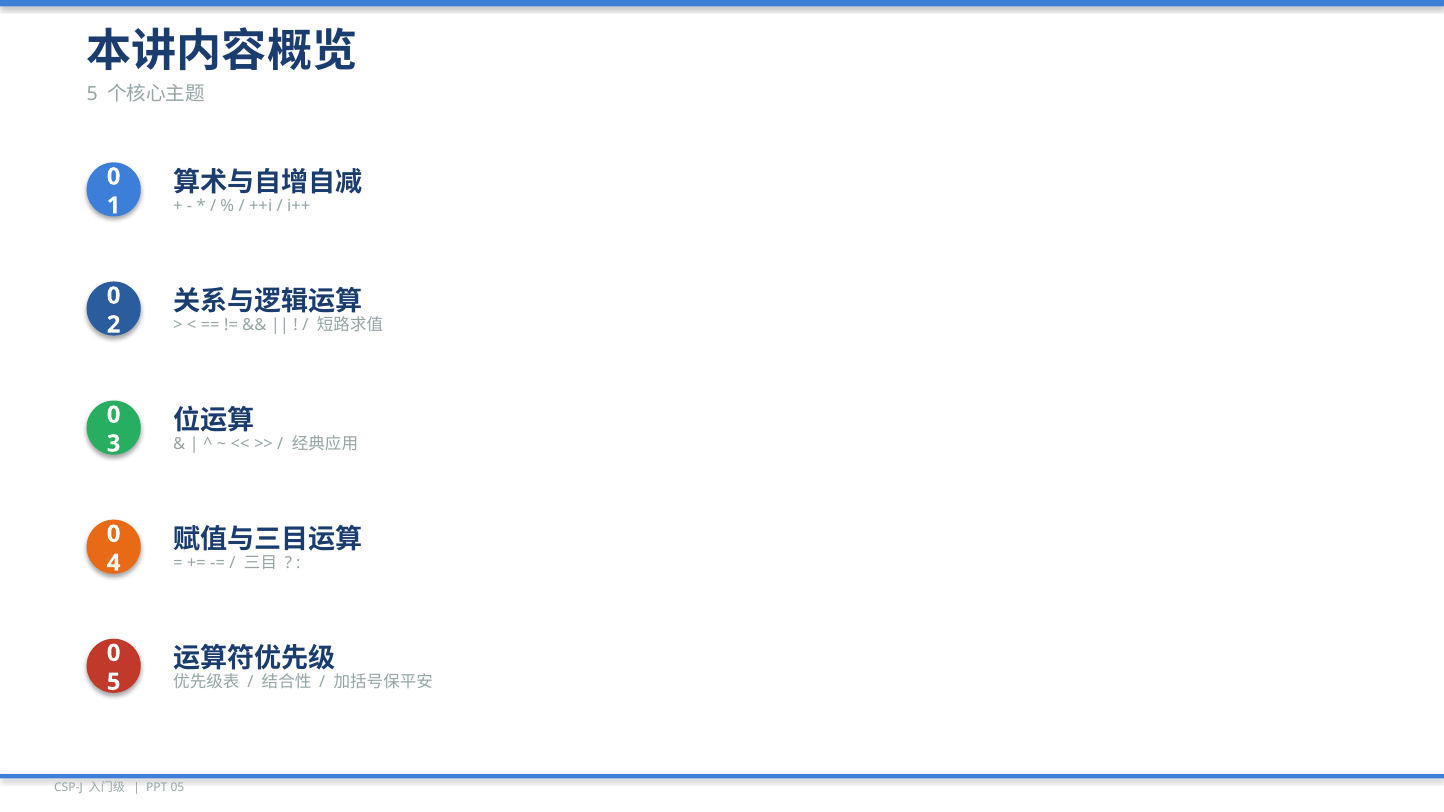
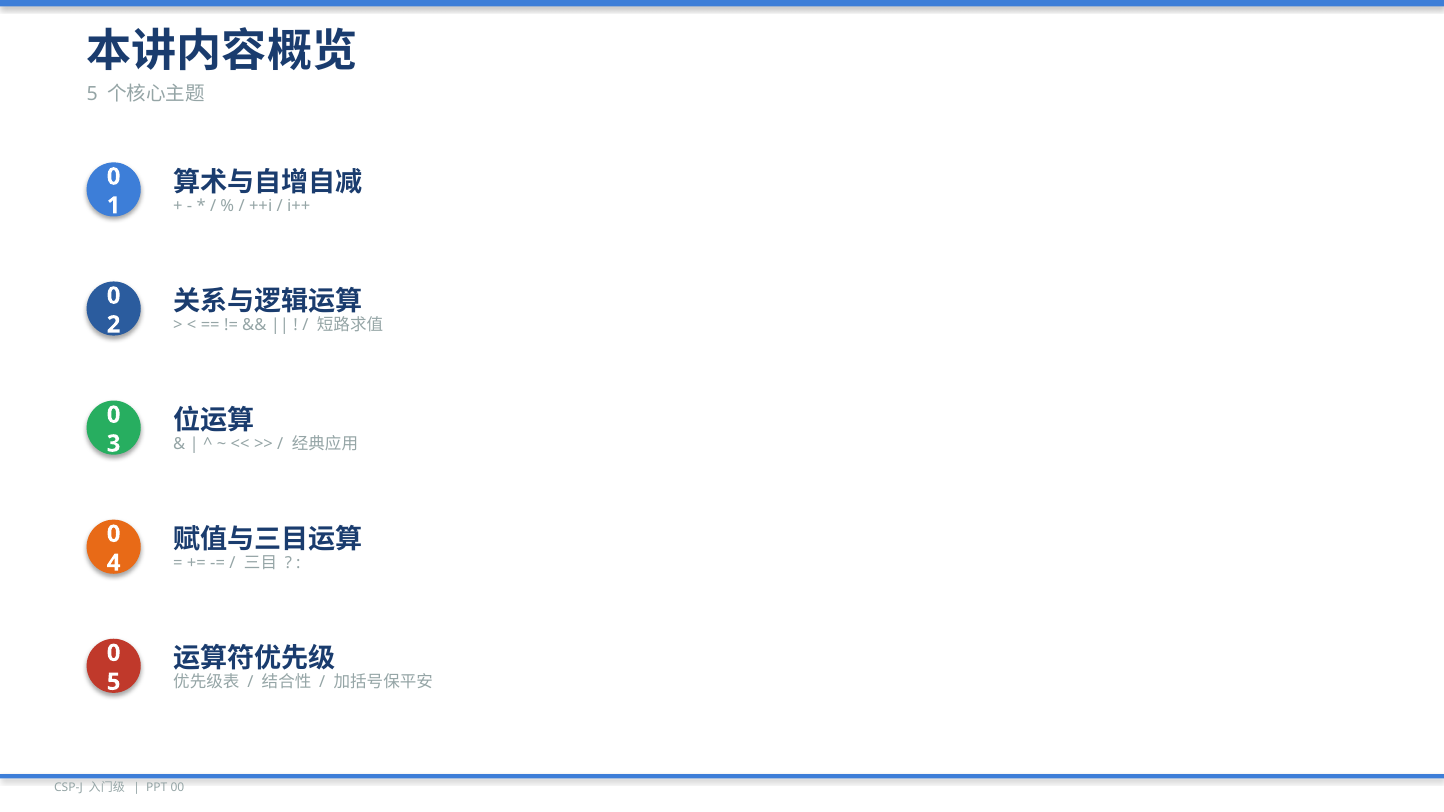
05: 05 -> 00 (177, 788)
